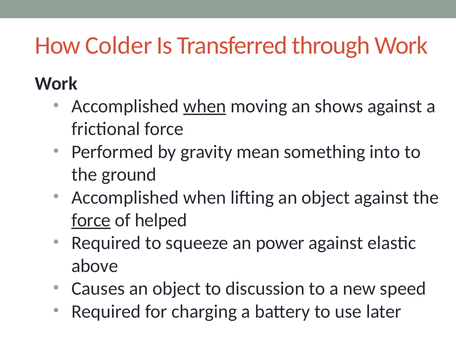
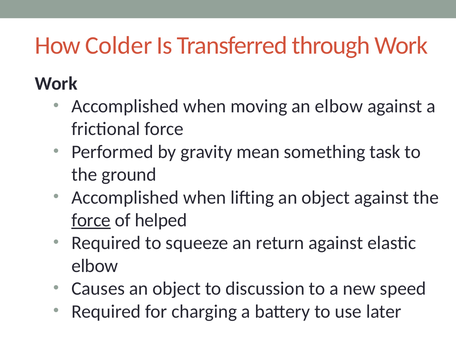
when underline: present -> none (205, 106)
an shows: shows -> elbow (339, 106)
into: into -> task (385, 152)
power: power -> return (280, 243)
above: above -> elbow (95, 266)
